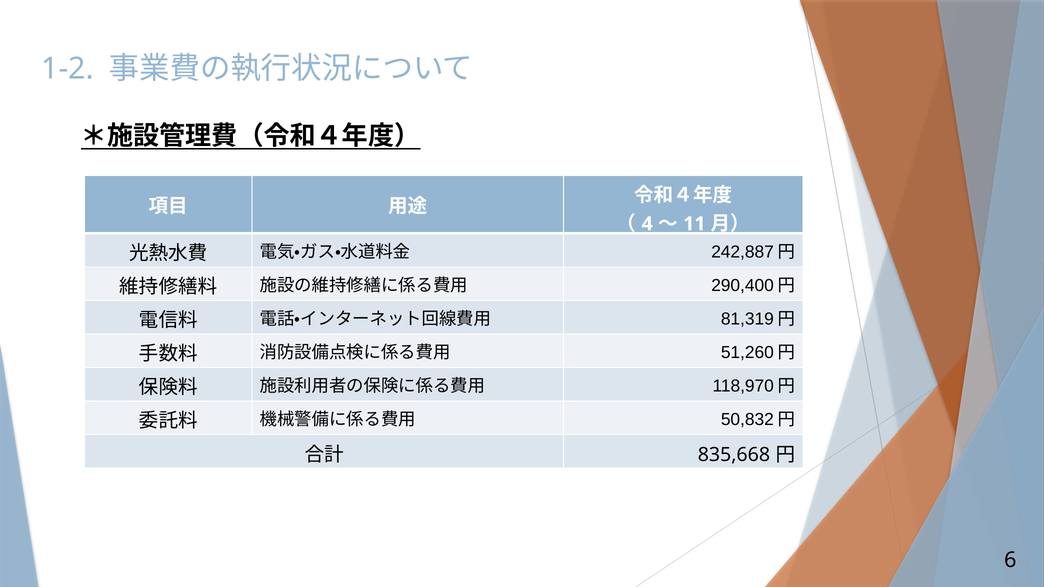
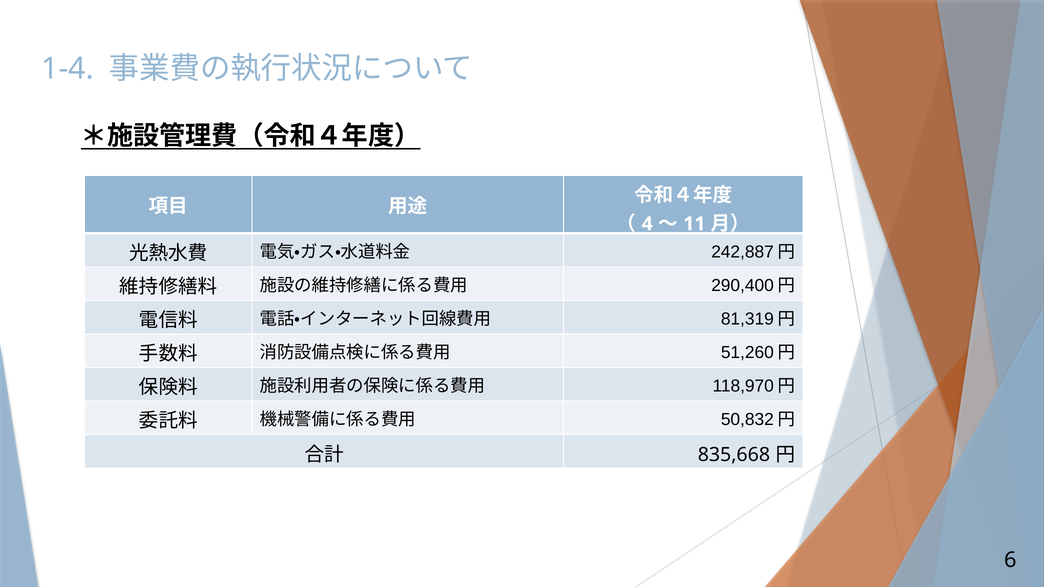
1-2: 1-2 -> 1-4 (67, 69)
